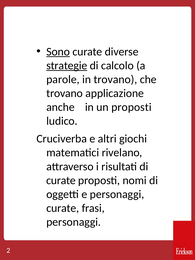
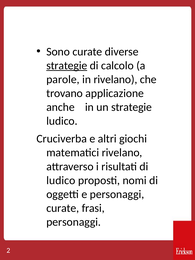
Sono underline: present -> none (58, 52)
in trovano: trovano -> rivelano (115, 79)
un proposti: proposti -> strategie (132, 107)
curate: curate -> ludico (61, 180)
